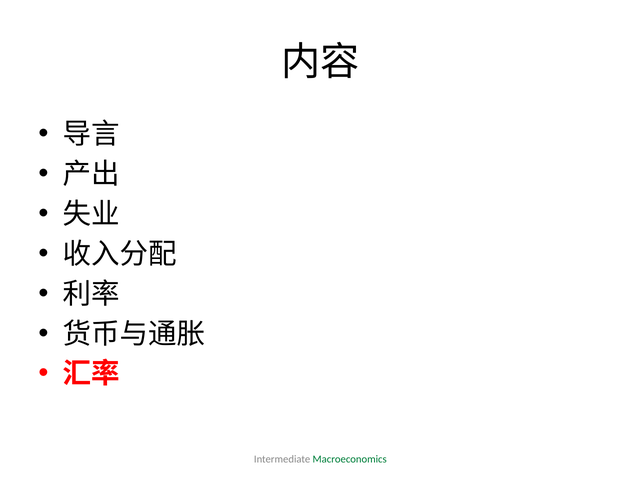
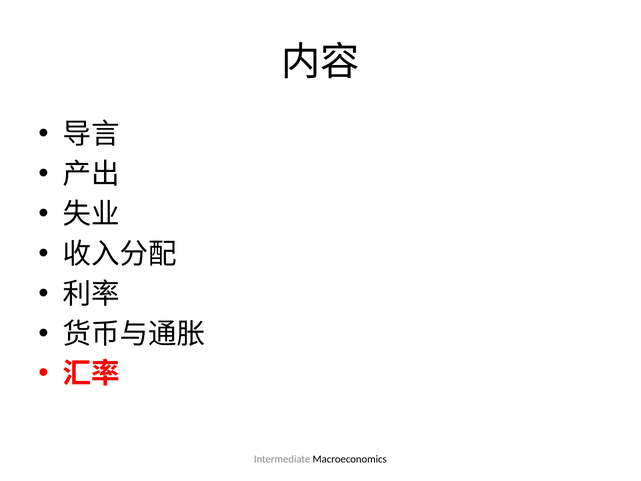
Macroeconomics colour: green -> black (350, 459)
